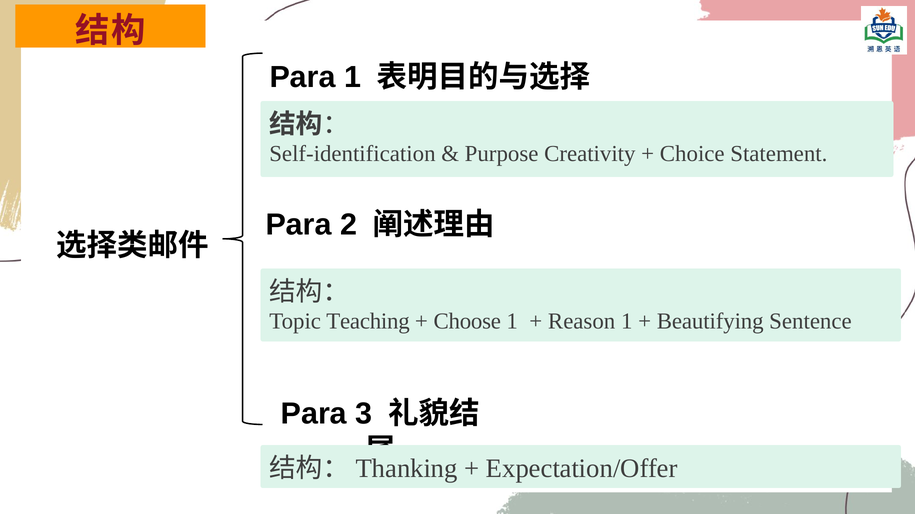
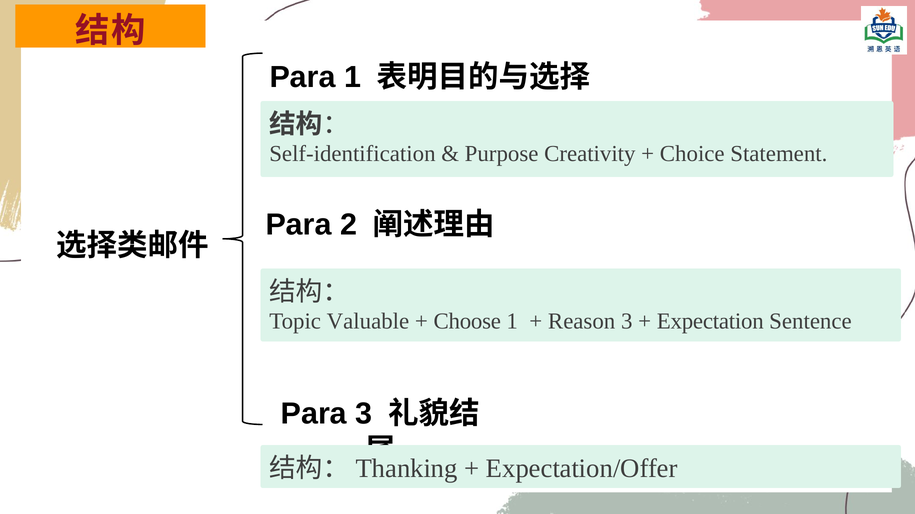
Teaching: Teaching -> Valuable (368, 322)
Reason 1: 1 -> 3 (627, 322)
Beautifying: Beautifying -> Expectation (710, 322)
